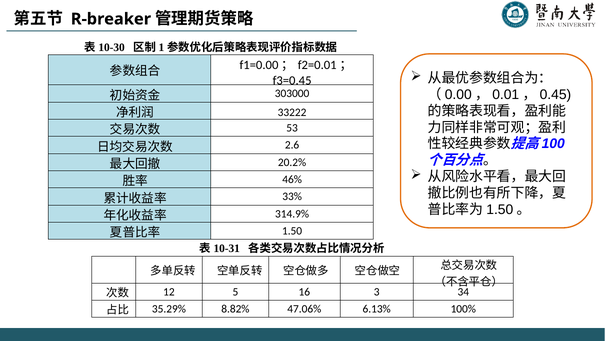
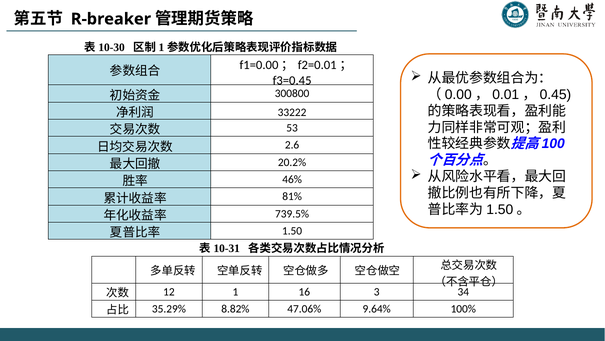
303000: 303000 -> 300800 (292, 93)
33%: 33% -> 81% (292, 196)
314.9%: 314.9% -> 739.5% (292, 213)
5: 5 -> 1 (235, 292)
6.13%: 6.13% -> 9.64% (377, 308)
